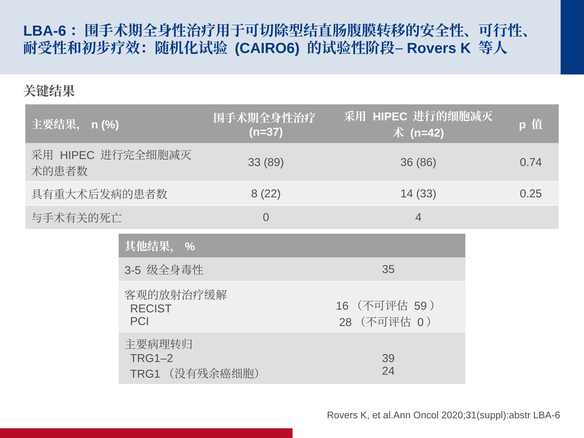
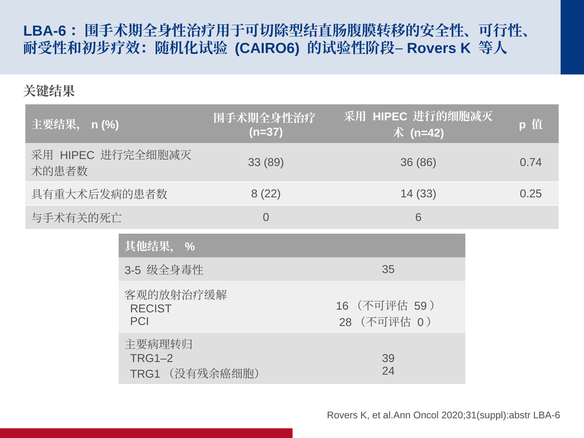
4: 4 -> 6 (418, 217)
